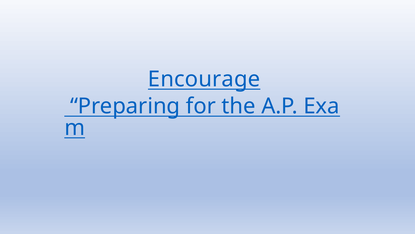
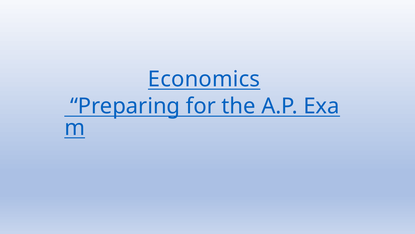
Encourage: Encourage -> Economics (204, 79)
